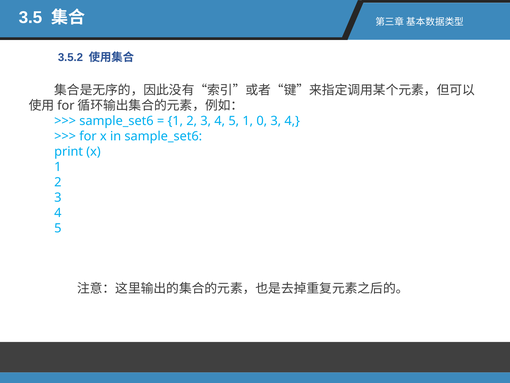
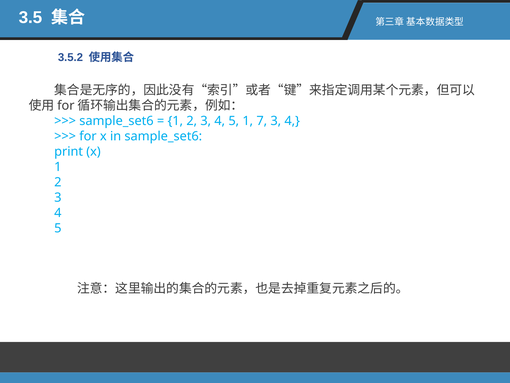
0: 0 -> 7 (262, 121)
